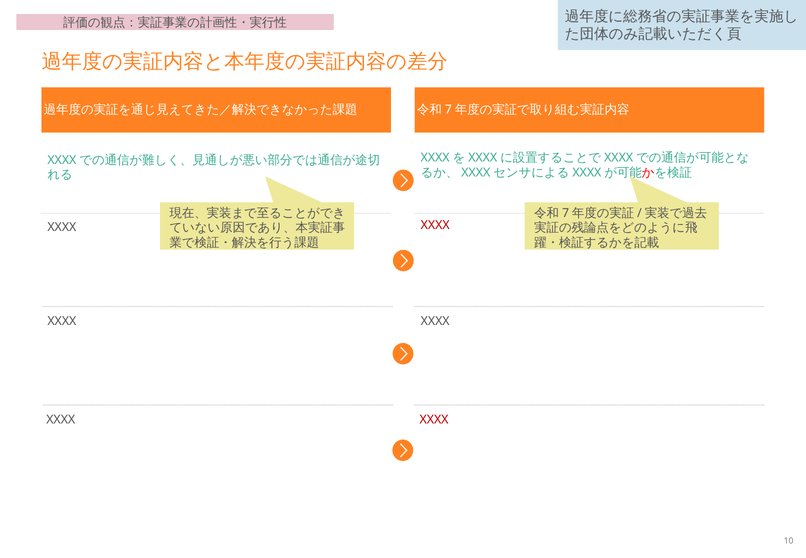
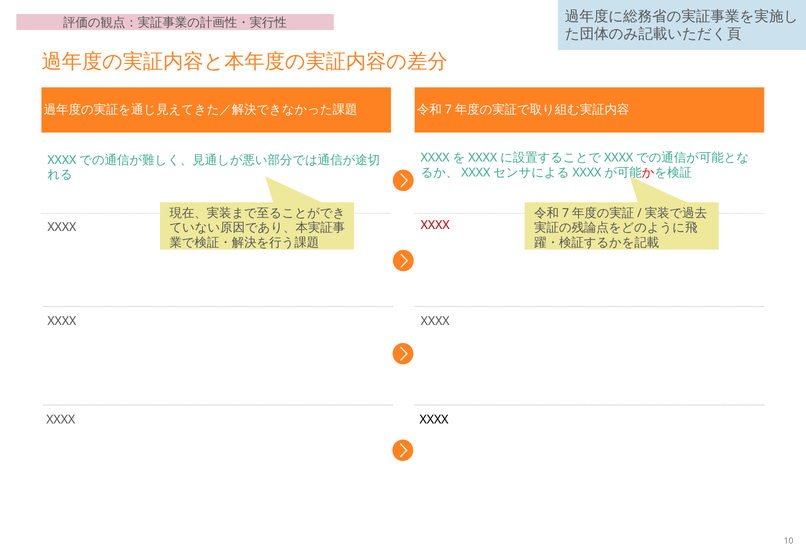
XXXX colour: red -> black (434, 420)
